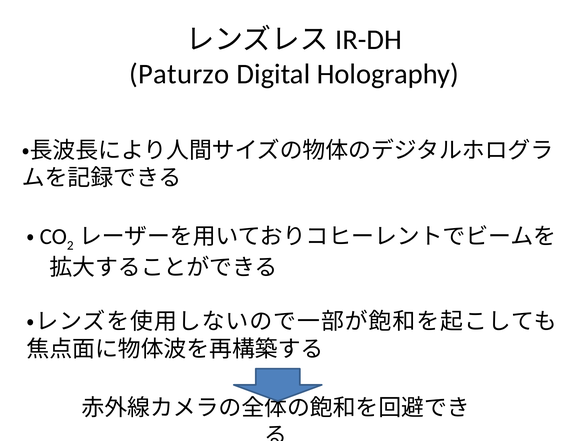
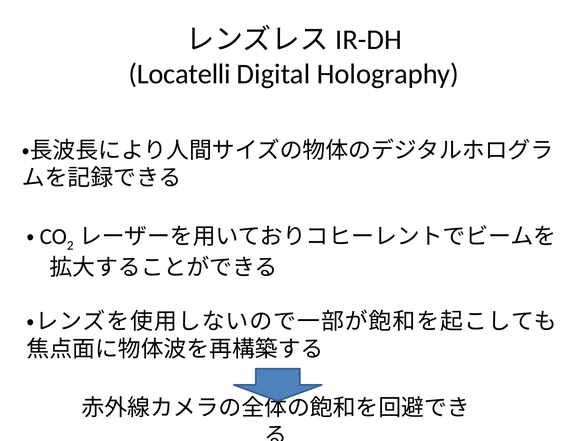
Paturzo: Paturzo -> Locatelli (180, 74)
